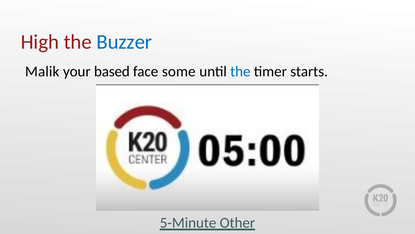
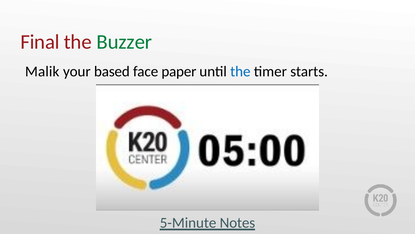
High: High -> Final (40, 42)
Buzzer colour: blue -> green (124, 42)
some: some -> paper (179, 72)
Other: Other -> Notes (237, 222)
